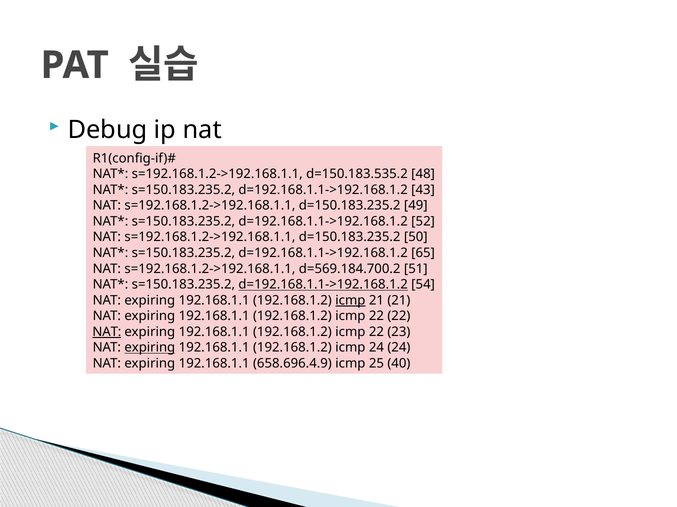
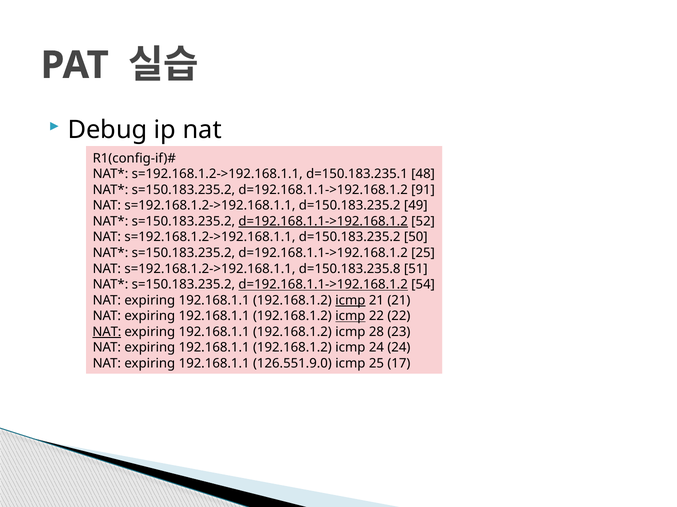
d=150.183.535.2: d=150.183.535.2 -> d=150.183.235.1 (357, 174)
43: 43 -> 91 (423, 190)
d=192.168.1.1->192.168.1.2 underline: none -> present (323, 222)
d=192.168.1.1->192.168.1.2 65: 65 -> 25 (423, 253)
d=569.184.700.2: d=569.184.700.2 -> d=150.183.235.8 (350, 269)
icmp underline: none -> present (350, 317)
22: 22 -> 28 (376, 332)
expiring underline: present -> none (150, 348)
658.696.4.9: 658.696.4.9 -> 126.551.9.0 (292, 364)
40: 40 -> 17 (399, 364)
